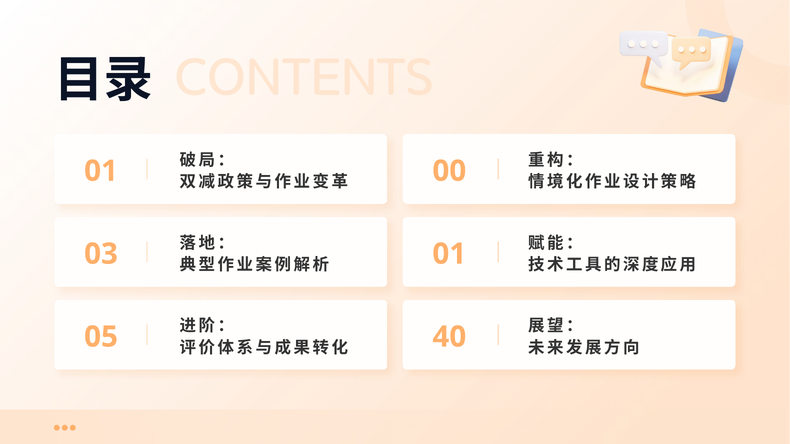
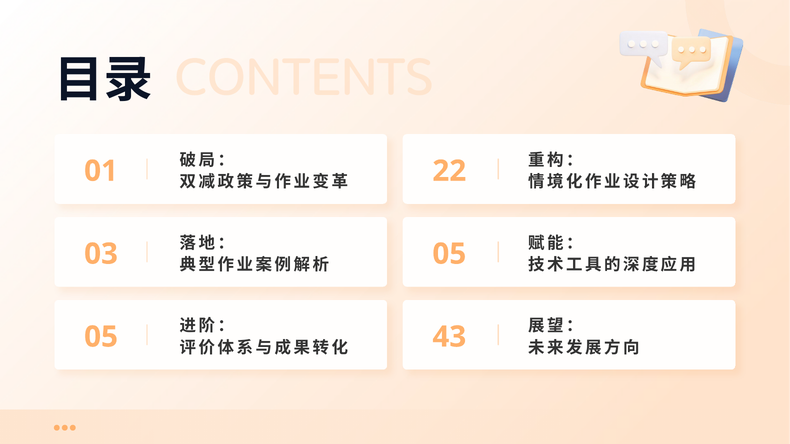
00: 00 -> 22 (449, 171)
01: 01 -> 05 (449, 254)
40: 40 -> 43 (449, 337)
